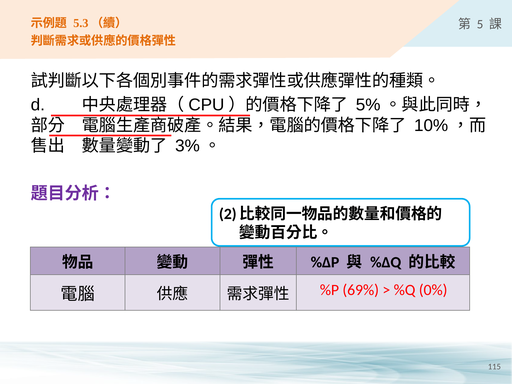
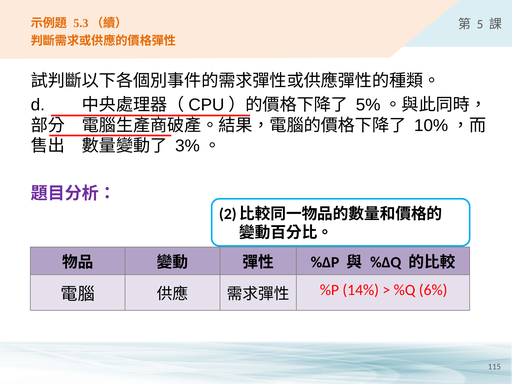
69%: 69% -> 14% (361, 290)
0%: 0% -> 6% (433, 290)
